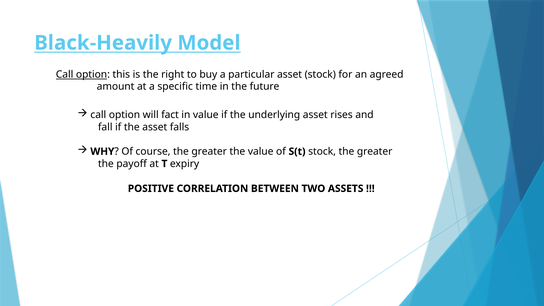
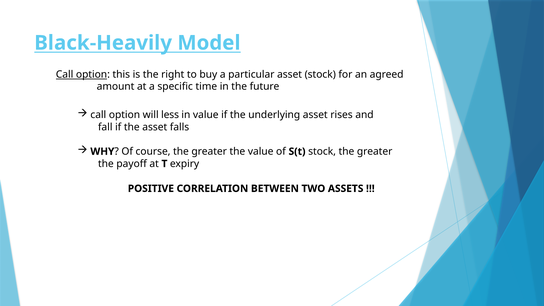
fact: fact -> less (170, 115)
